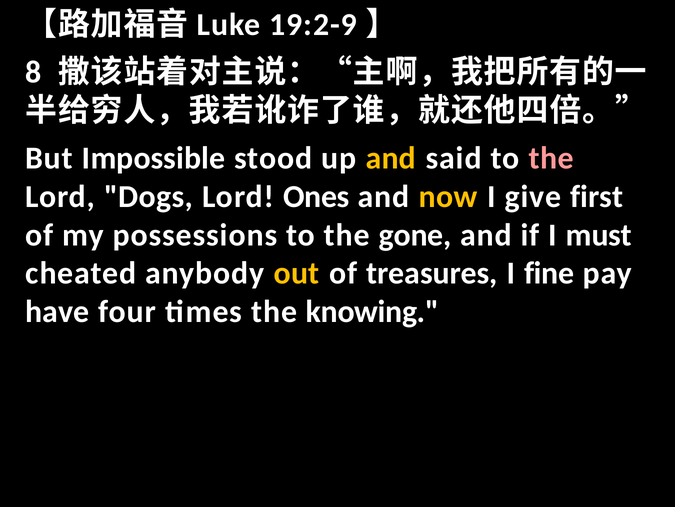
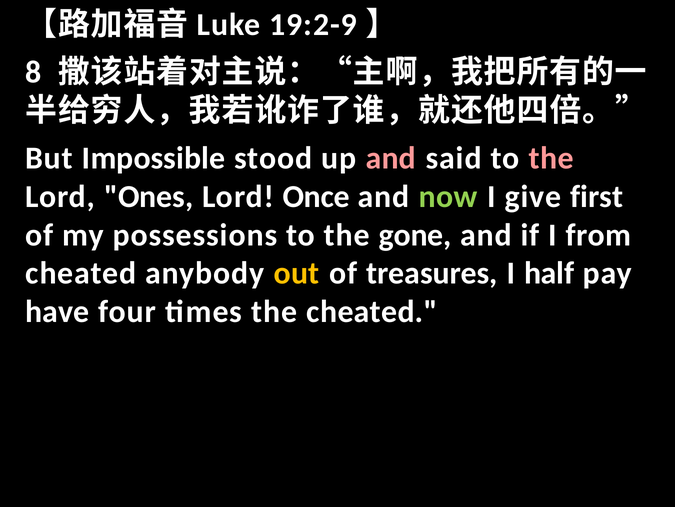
and colour: yellow -> pink (391, 158)
Dogs: Dogs -> Ones (149, 196)
Ones: Ones -> Once (316, 196)
now colour: yellow -> light green (448, 196)
must: must -> from (599, 235)
fine: fine -> half (549, 273)
the knowing: knowing -> cheated (372, 311)
